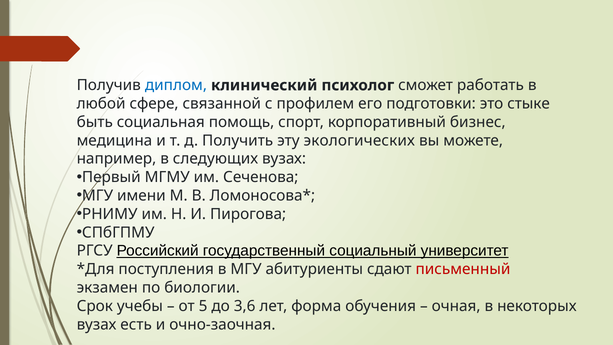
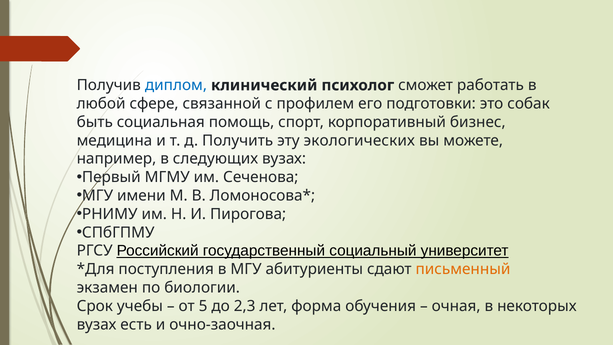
стыке: стыке -> собак (529, 104)
письменный colour: red -> orange (463, 269)
3,6: 3,6 -> 2,3 (245, 306)
